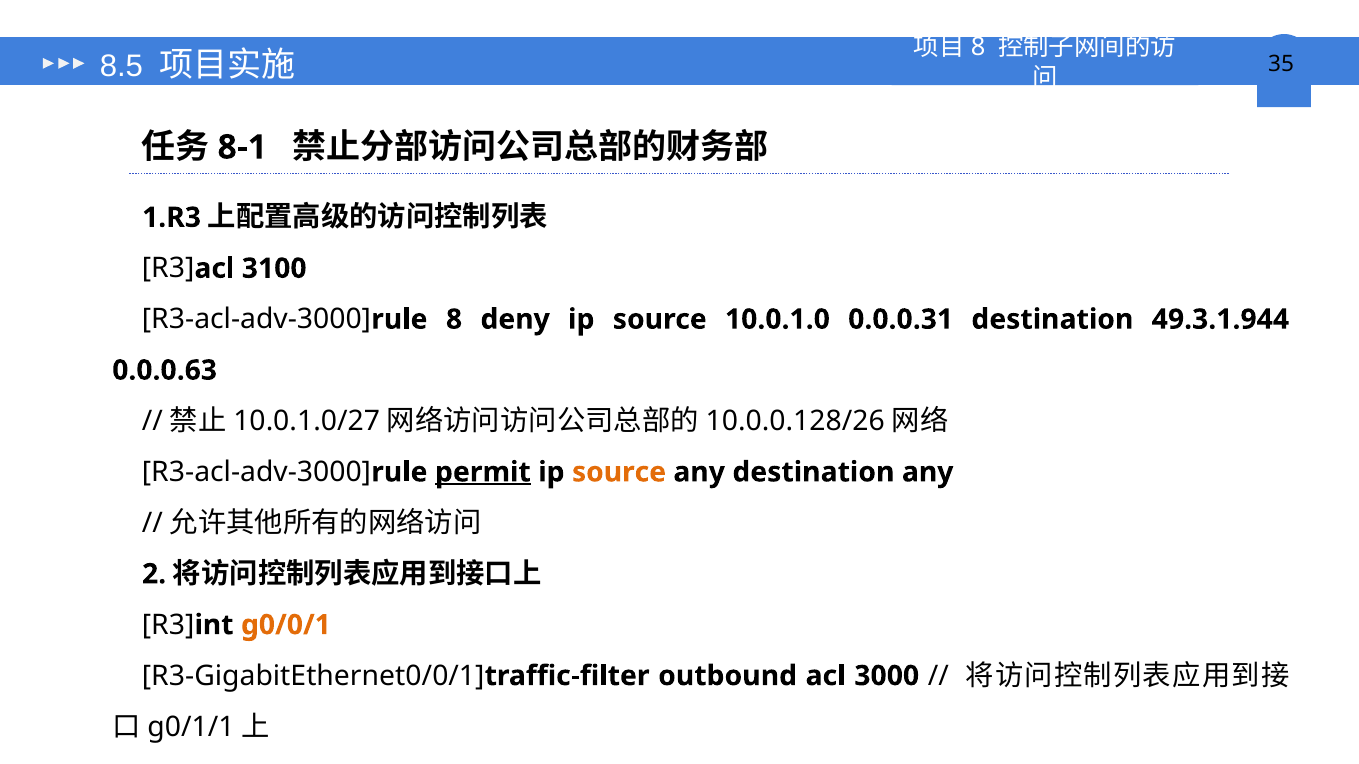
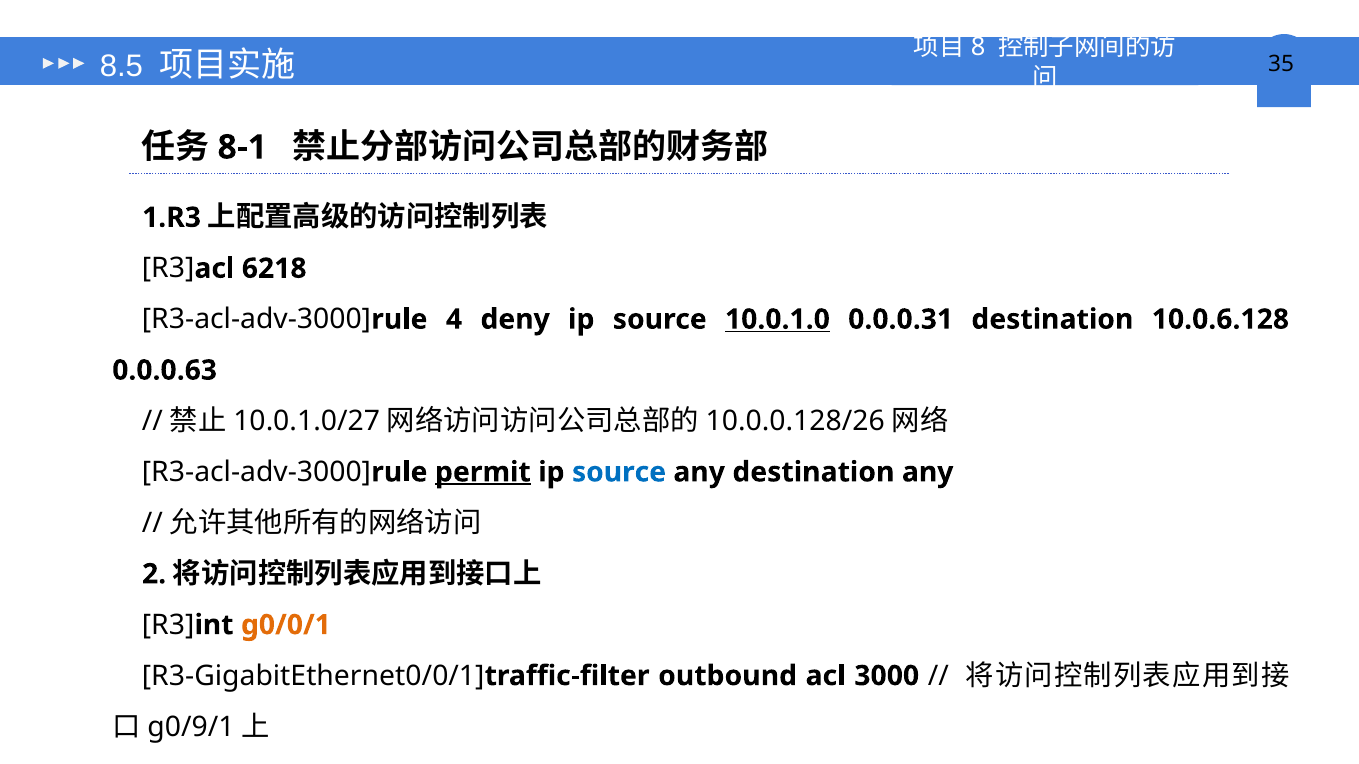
3100: 3100 -> 6218 (274, 269)
8: 8 -> 4 (454, 319)
10.0.1.0 underline: none -> present (777, 319)
49.3.1.944: 49.3.1.944 -> 10.0.6.128 (1220, 319)
source colour: orange -> blue (619, 472)
g0/1/1: g0/1/1 -> g0/9/1 (191, 727)
